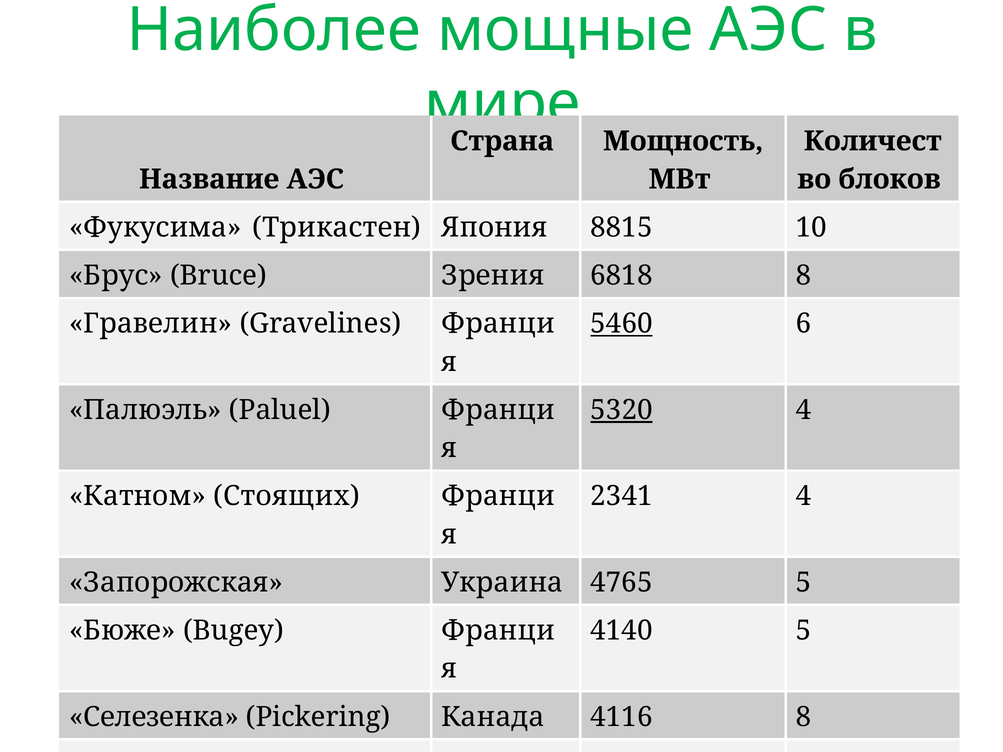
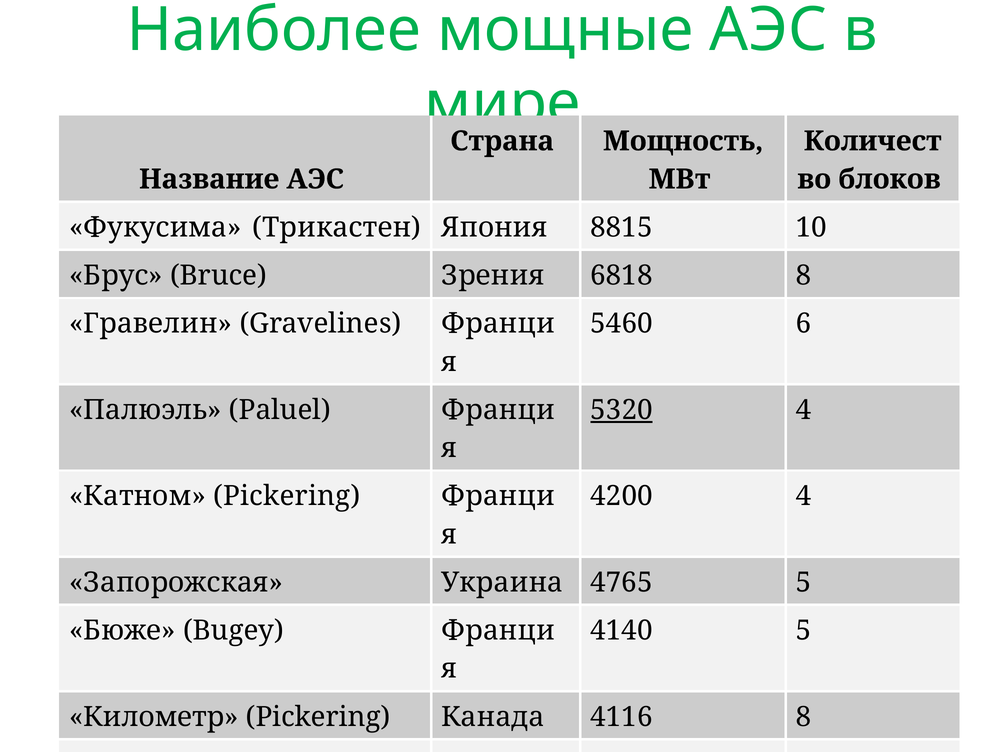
5460 underline: present -> none (622, 324)
Катном Стоящих: Стоящих -> Pickering (287, 496)
2341: 2341 -> 4200 (622, 496)
Селезенка: Селезенка -> Километр (154, 717)
